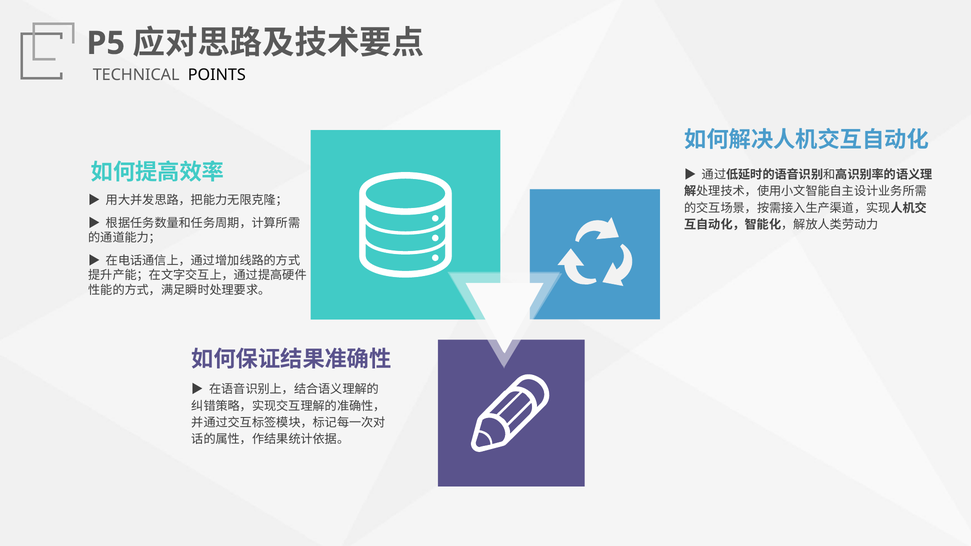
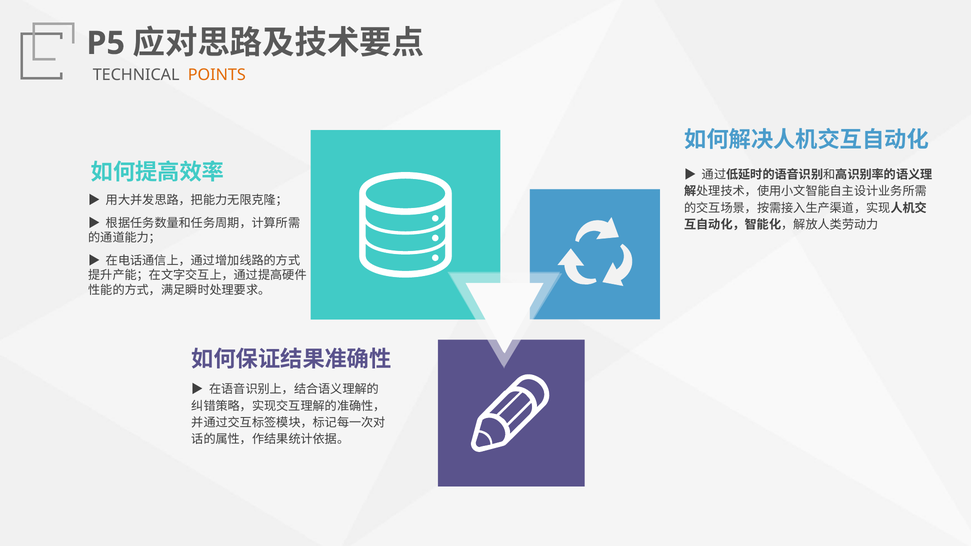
POINTS colour: black -> orange (217, 75)
